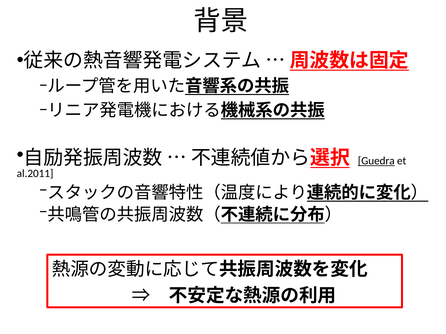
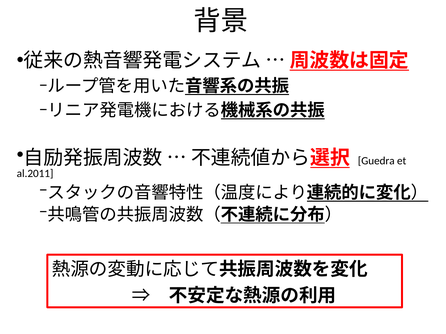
Guedra underline: present -> none (376, 161)
